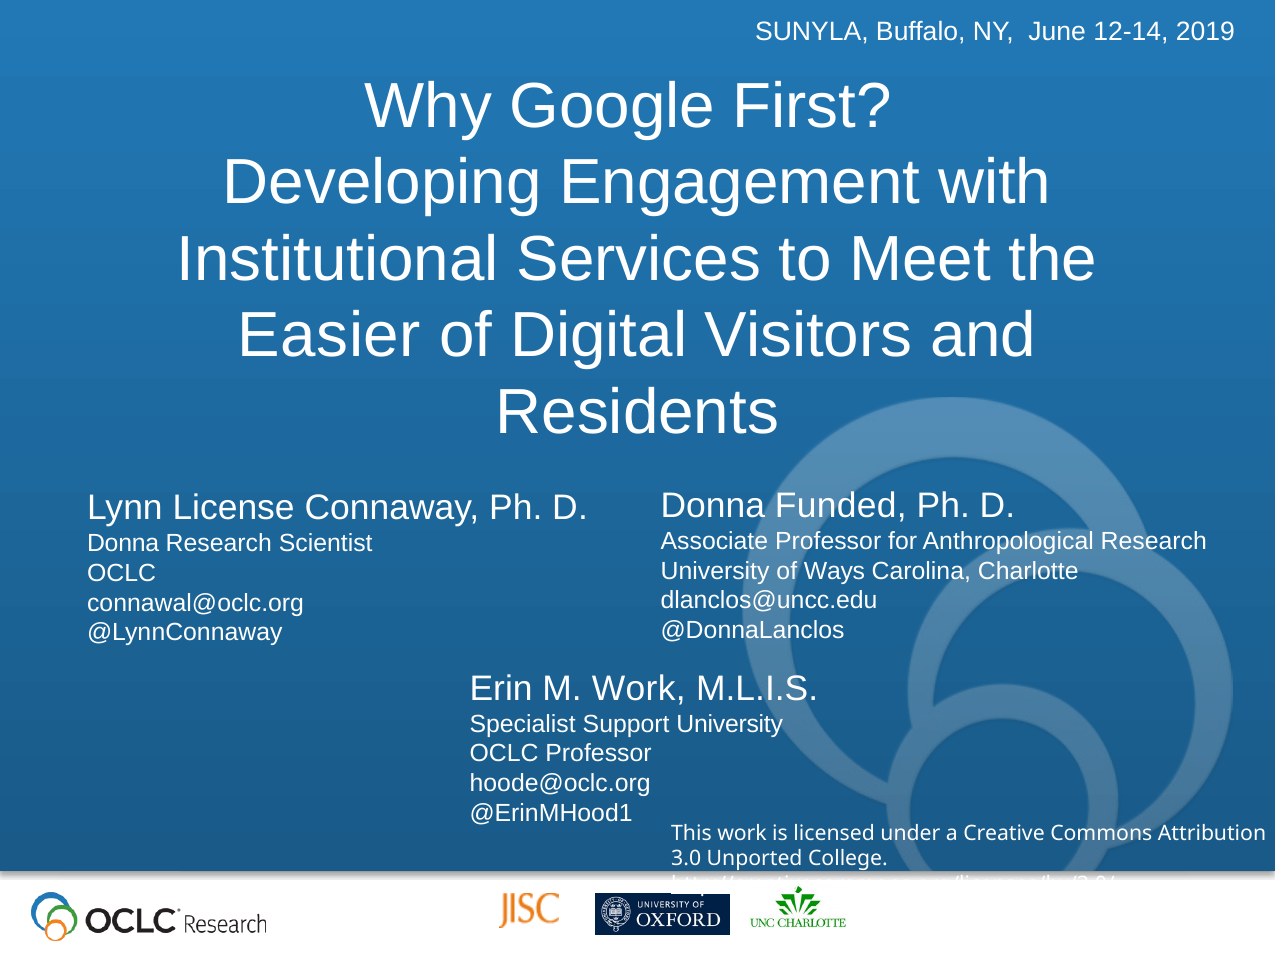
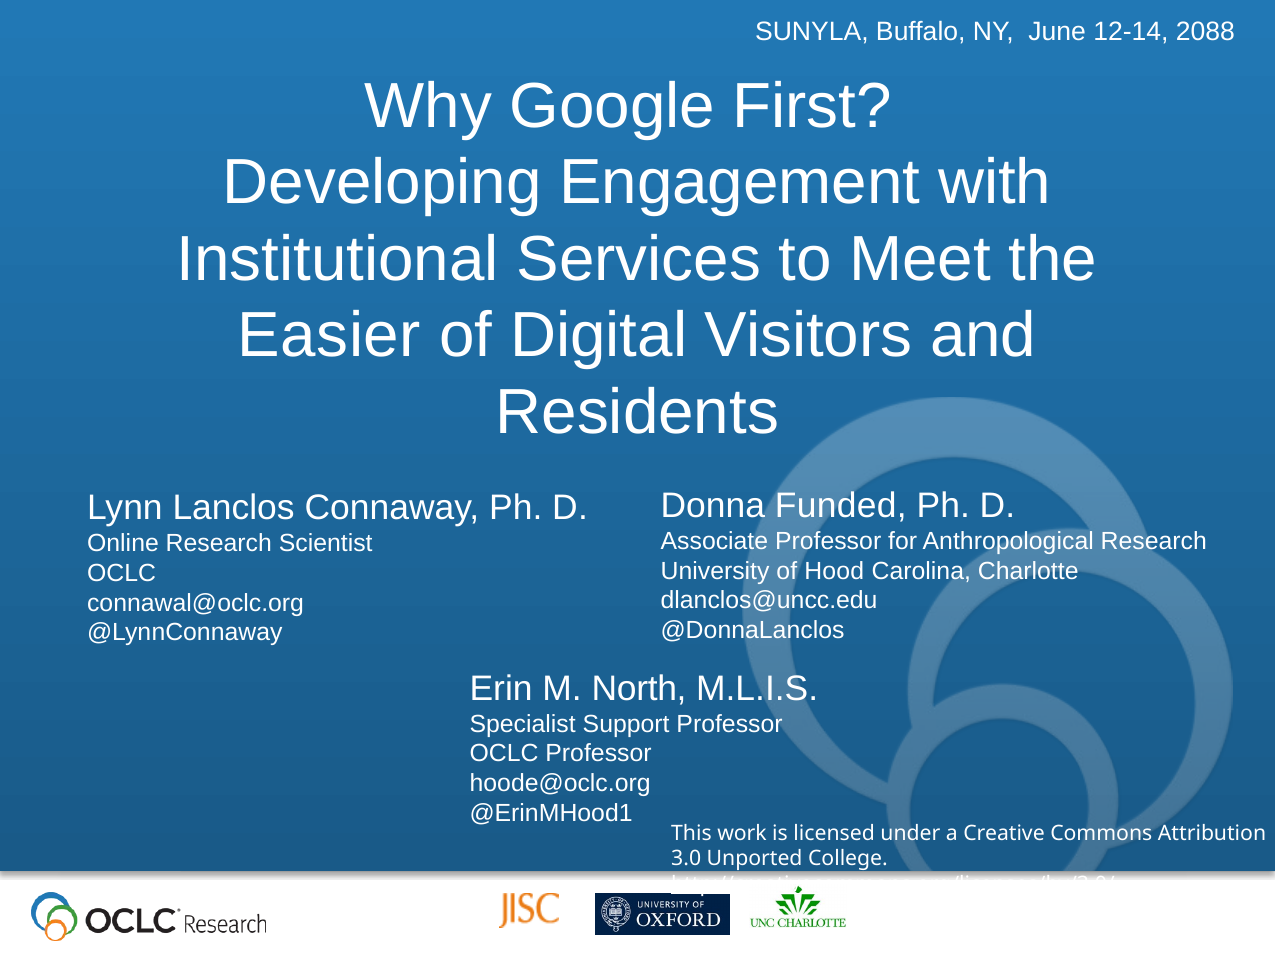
2019: 2019 -> 2088 (1205, 32)
License: License -> Lanclos (234, 508)
Donna: Donna -> Online (123, 544)
Ways: Ways -> Hood (834, 571)
M Work: Work -> North (639, 689)
Support University: University -> Professor (730, 724)
